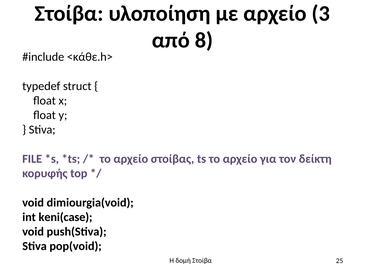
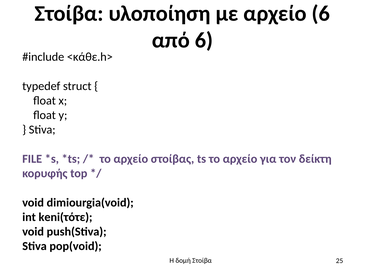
αρχείο 3: 3 -> 6 (321, 14)
από 8: 8 -> 6 (204, 40)
keni(case: keni(case -> keni(τότε (65, 218)
